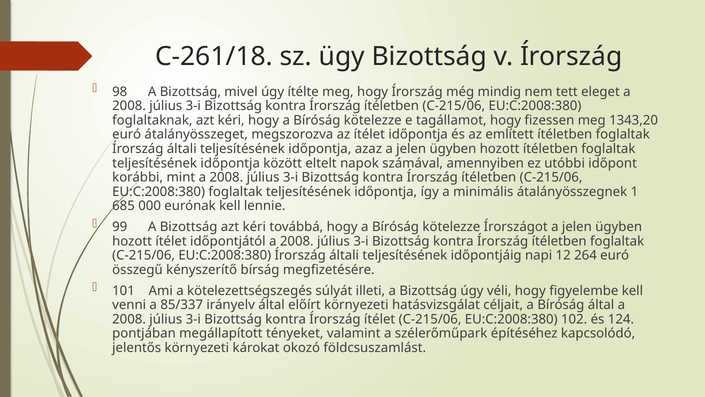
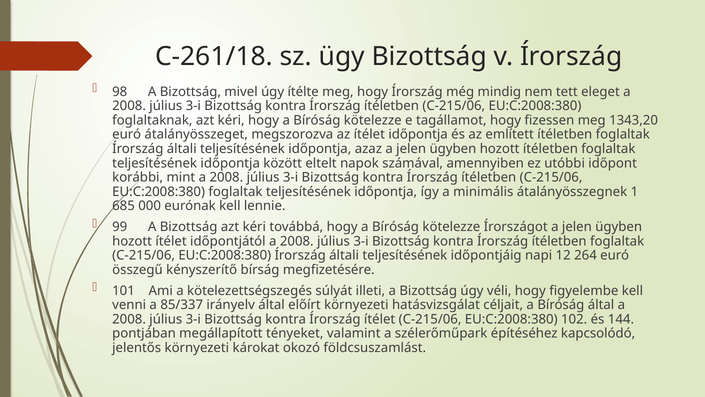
124: 124 -> 144 (621, 319)
